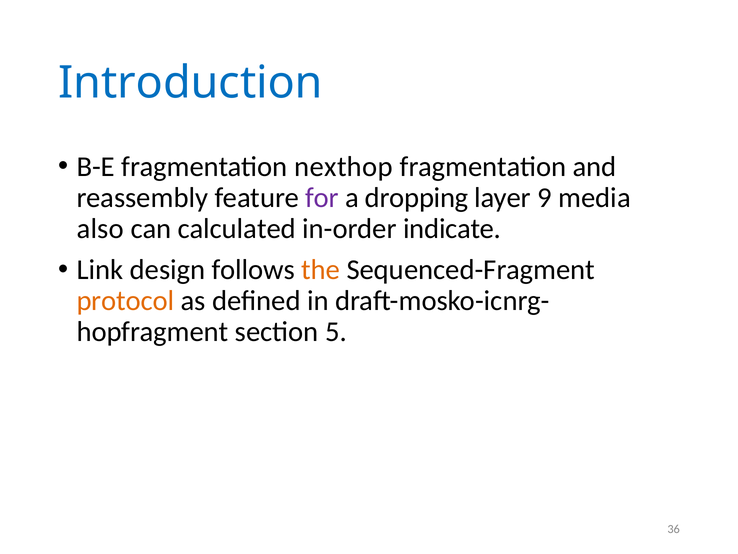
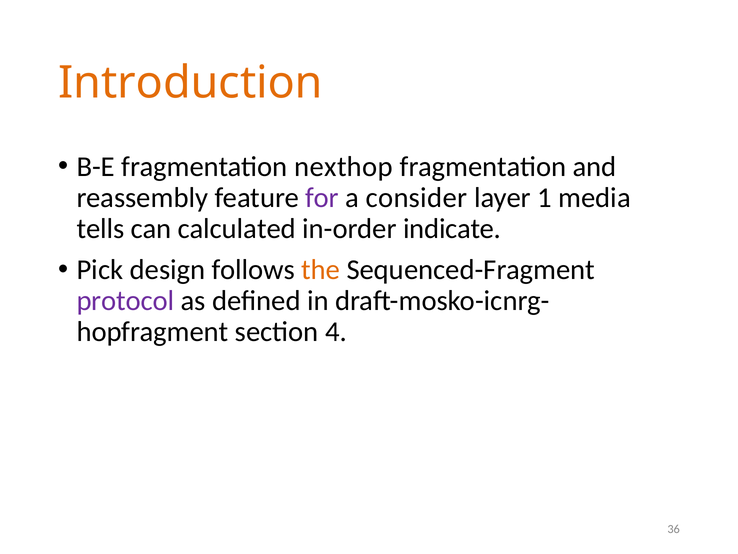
Introduction colour: blue -> orange (190, 83)
dropping: dropping -> consider (416, 197)
9: 9 -> 1 (544, 197)
also: also -> tells (100, 228)
Link: Link -> Pick (100, 270)
protocol colour: orange -> purple (125, 301)
5: 5 -> 4 (336, 332)
